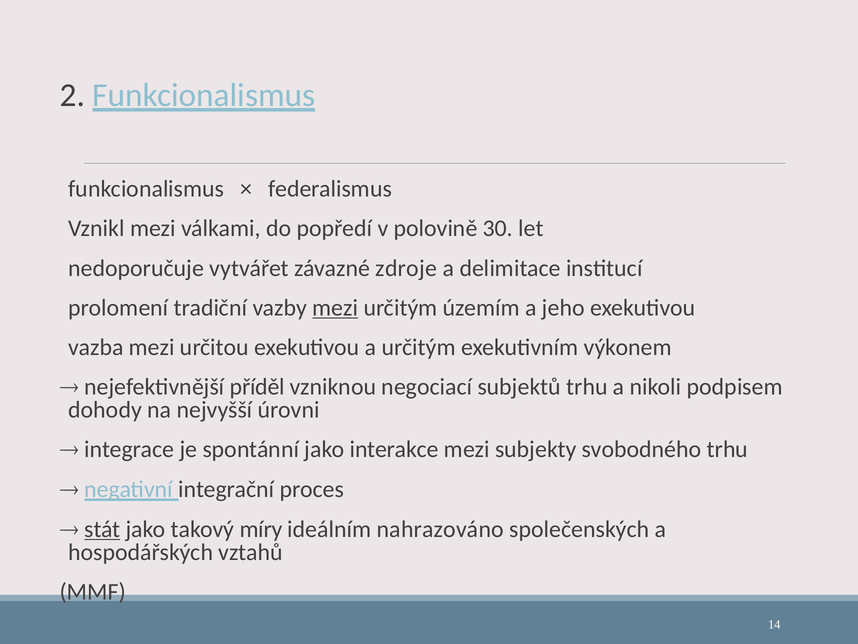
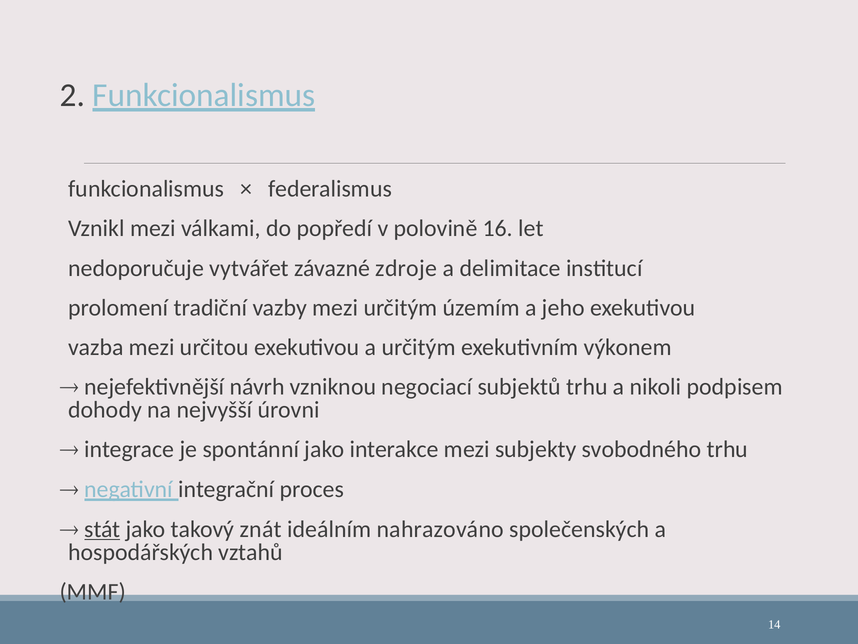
30: 30 -> 16 (498, 228)
mezi underline: present -> none (335, 308)
příděl: příděl -> návrh (257, 387)
míry: míry -> znát (261, 529)
